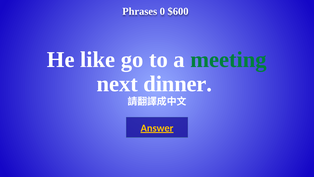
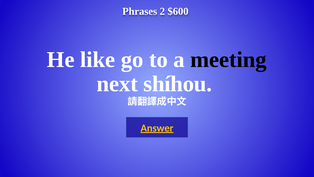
0: 0 -> 2 (162, 11)
meeting colour: green -> black (229, 59)
dinner: dinner -> shíhou (178, 84)
